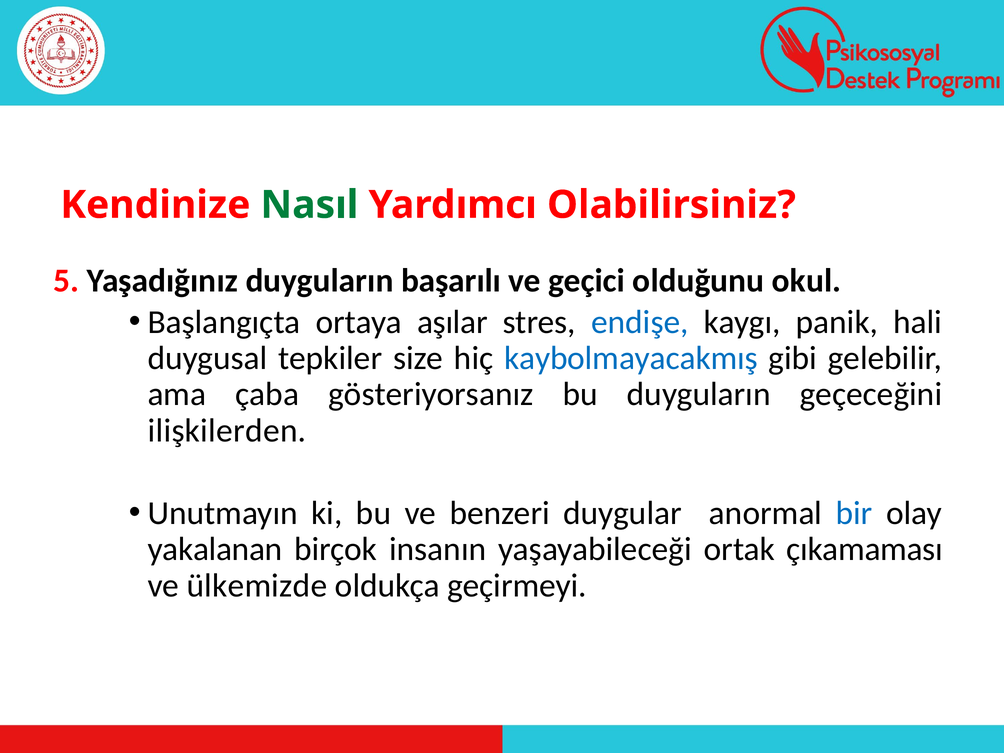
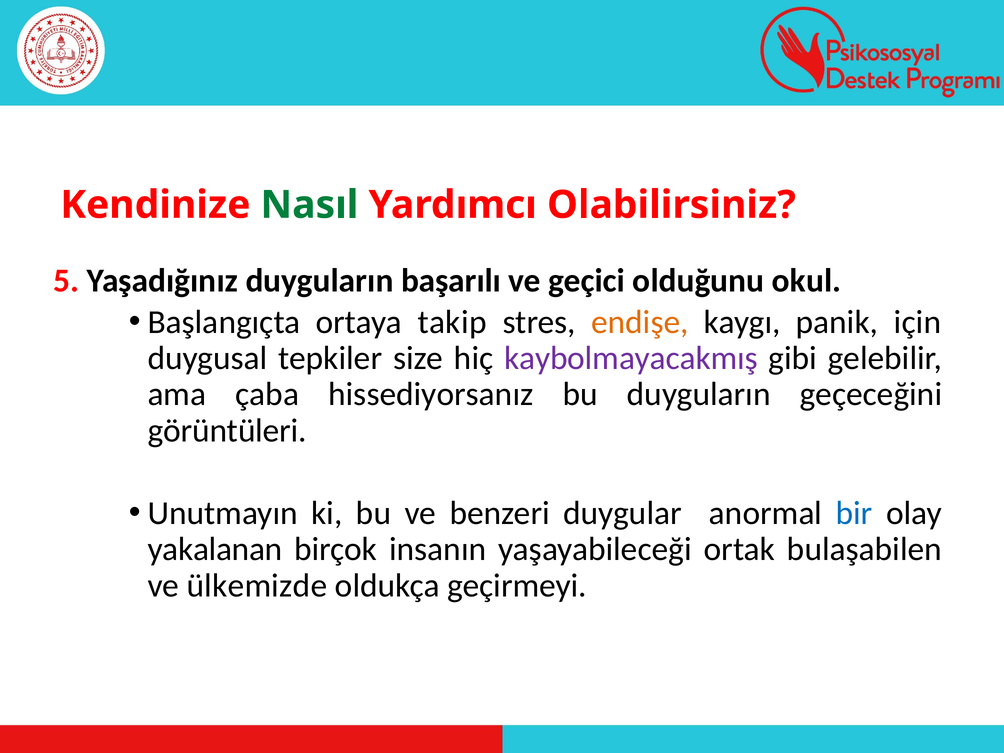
aşılar: aşılar -> takip (452, 322)
endişe colour: blue -> orange (640, 322)
hali: hali -> için (918, 322)
kaybolmayacakmış colour: blue -> purple (631, 358)
gösteriyorsanız: gösteriyorsanız -> hissediyorsanız (431, 394)
ilişkilerden: ilişkilerden -> görüntüleri (227, 431)
çıkamaması: çıkamaması -> bulaşabilen (864, 549)
